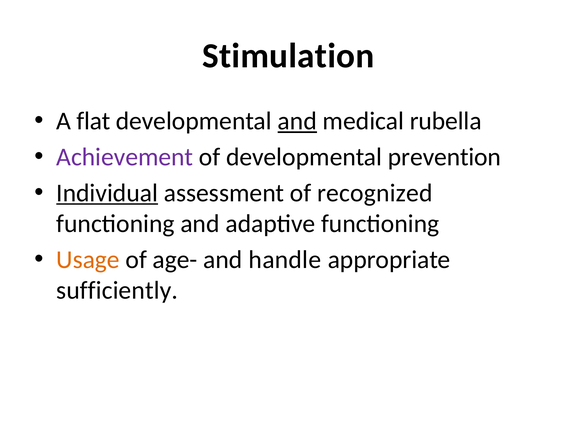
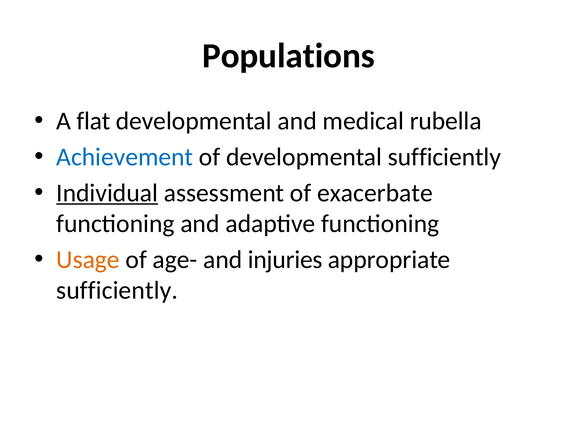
Stimulation: Stimulation -> Populations (288, 56)
and underline: present -> none (297, 121)
Achievement colour: purple -> blue (125, 157)
developmental prevention: prevention -> sufficiently (444, 157)
recognized: recognized -> exacerbate (375, 193)
handle: handle -> injuries (285, 260)
